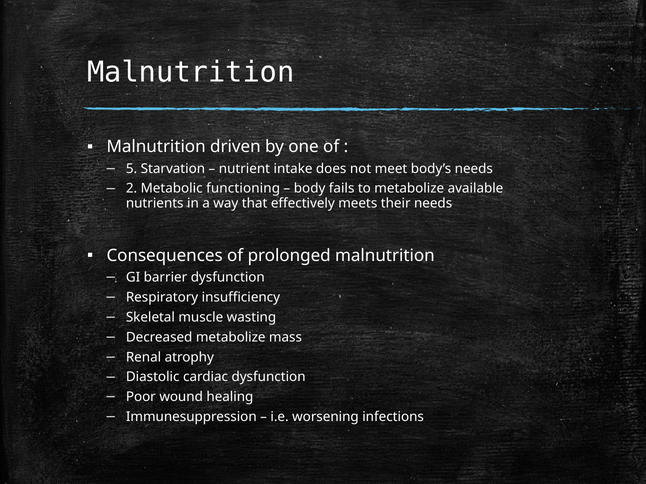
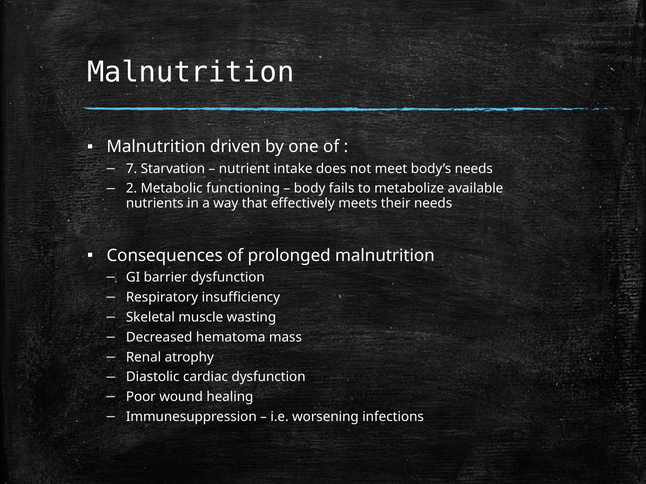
5: 5 -> 7 (132, 169)
Decreased metabolize: metabolize -> hematoma (231, 338)
